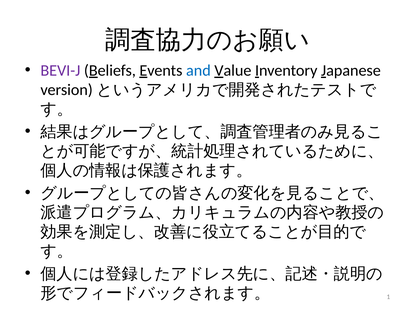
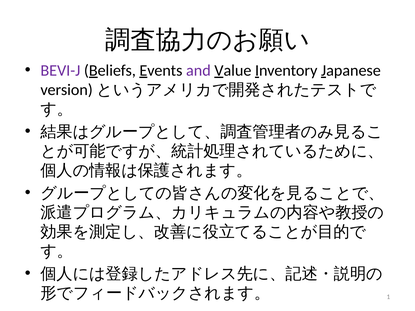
and colour: blue -> purple (198, 70)
